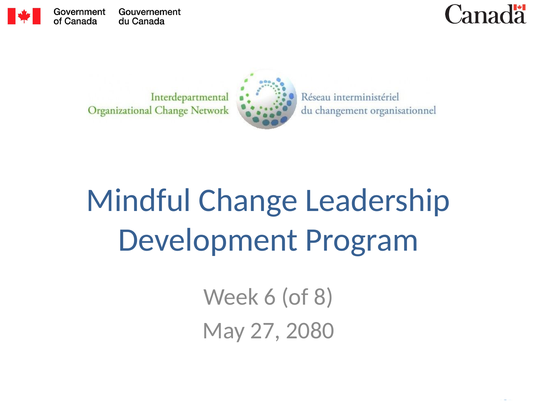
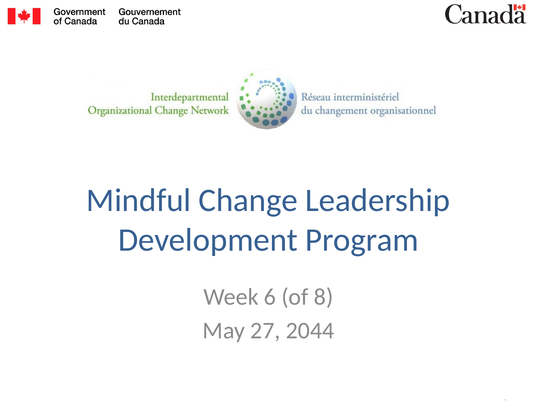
2080: 2080 -> 2044 (310, 330)
